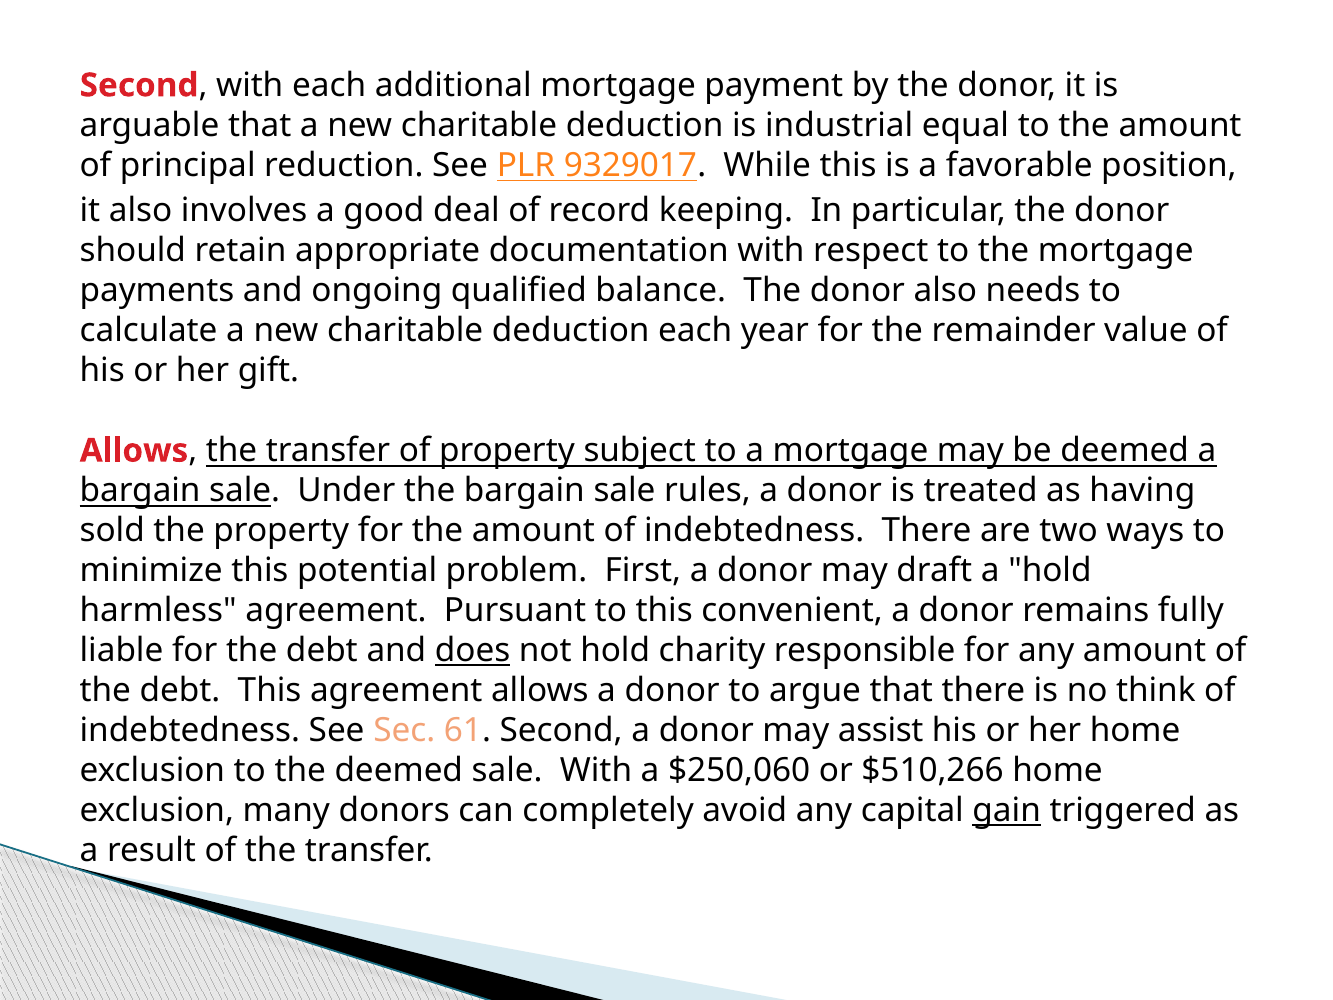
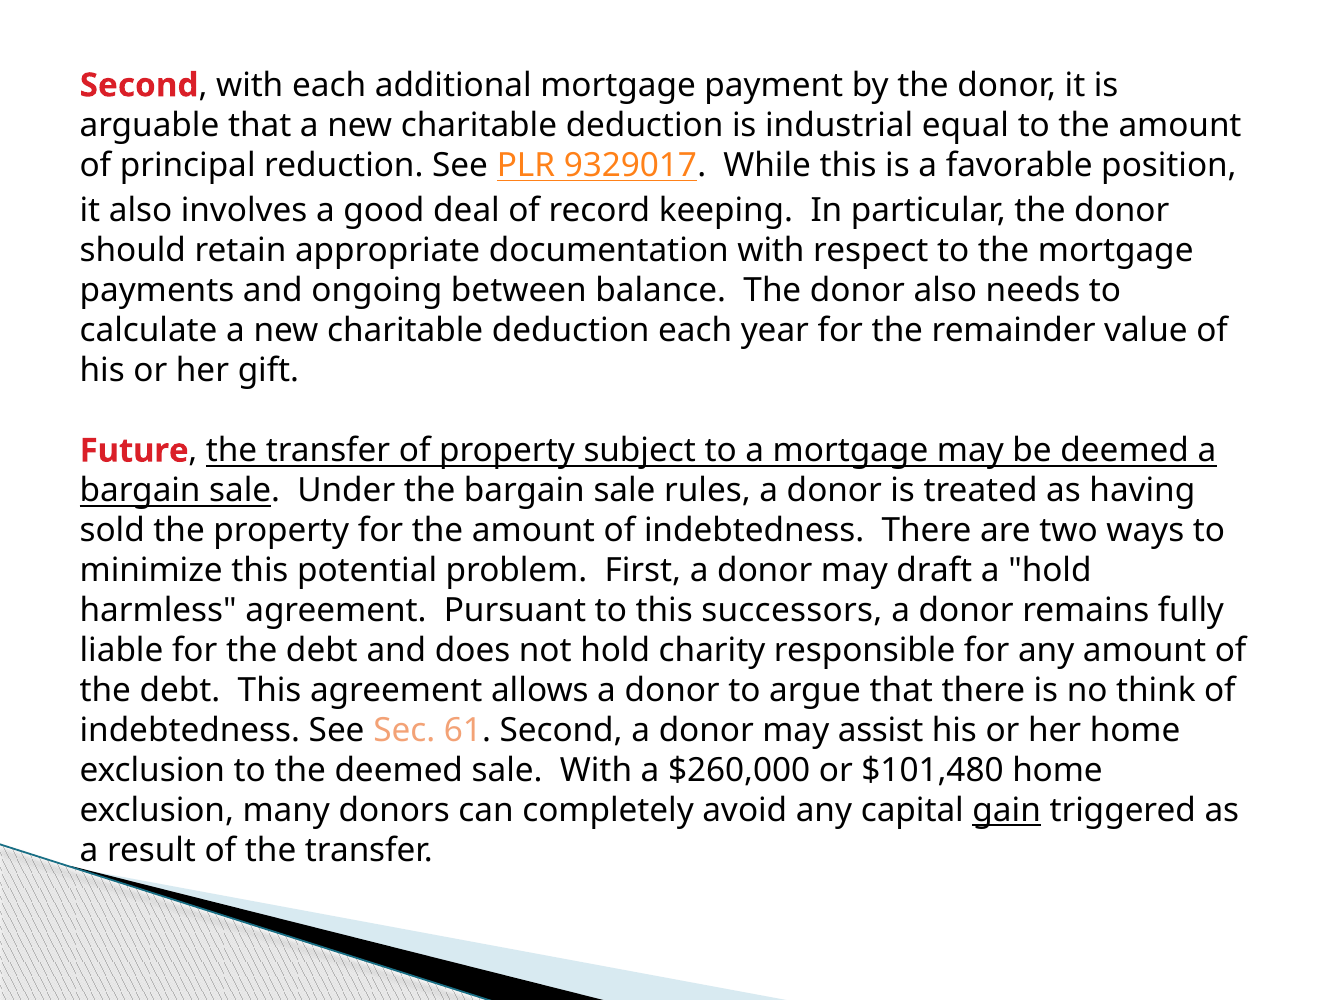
qualified: qualified -> between (519, 291)
Allows: Allows -> Future (134, 451)
convenient: convenient -> successors (792, 611)
does underline: present -> none (473, 651)
$250,060: $250,060 -> $260,000 (739, 770)
$510,266: $510,266 -> $101,480 (933, 770)
